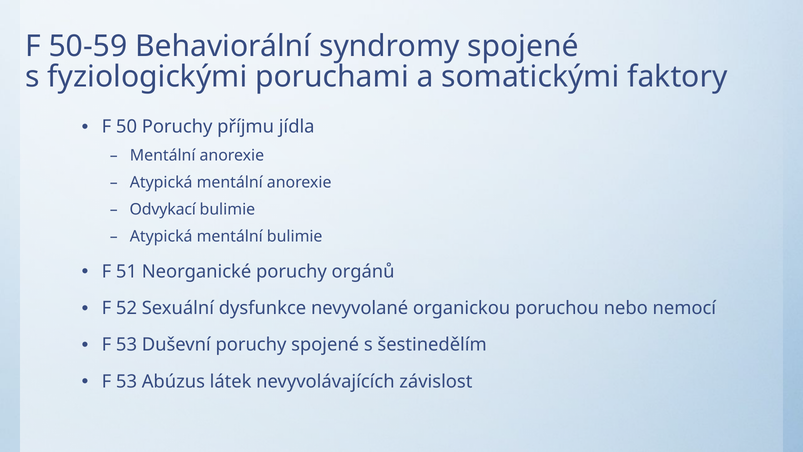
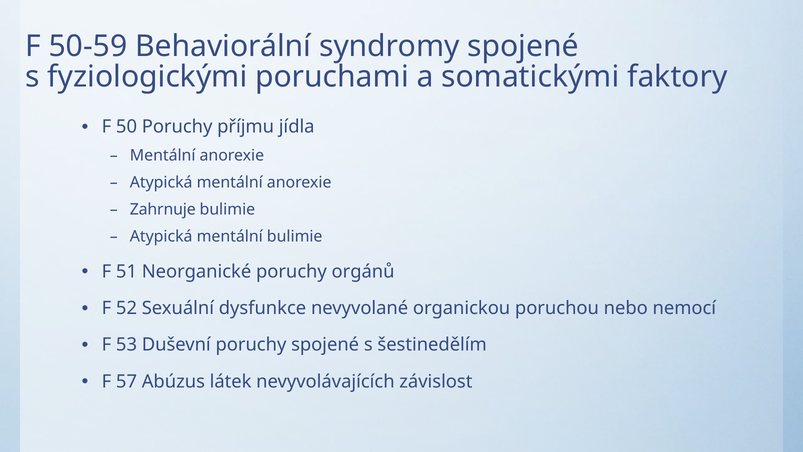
Odvykací: Odvykací -> Zahrnuje (163, 209)
53: 53 -> 57 (127, 381)
